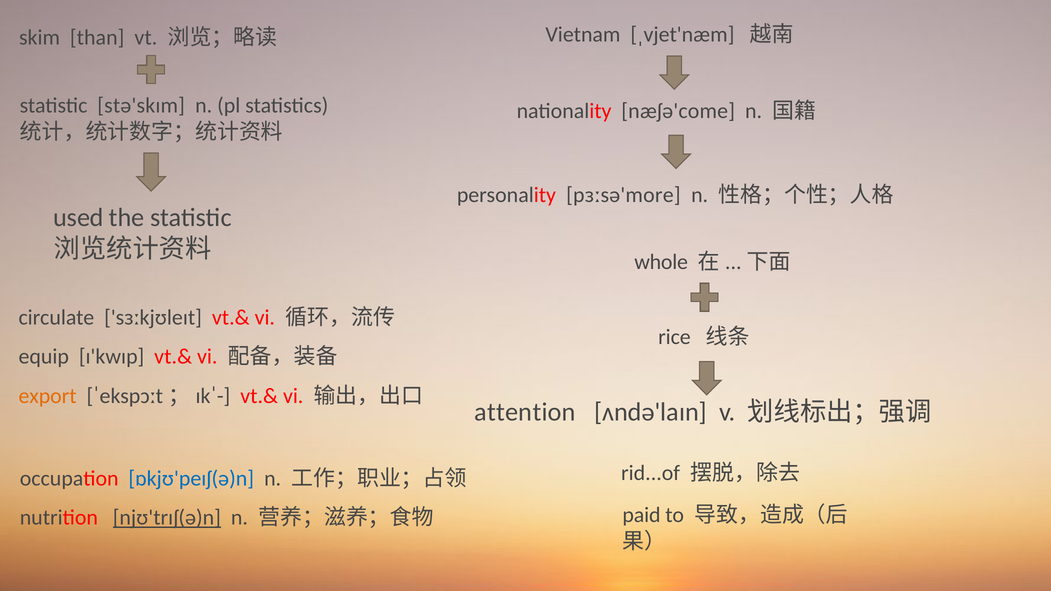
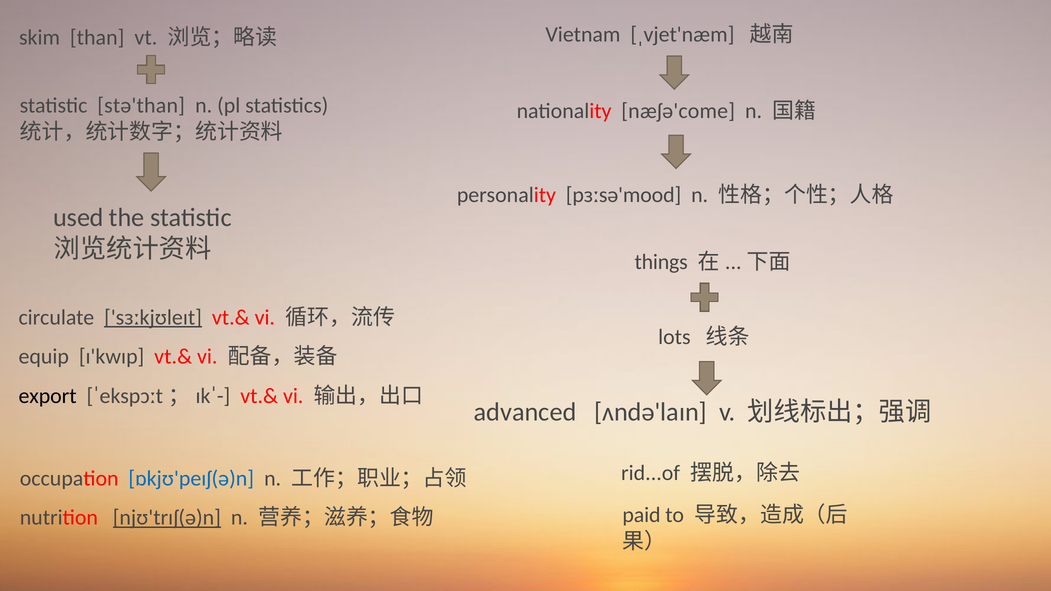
stə'skɪm: stə'skɪm -> stə'than (141, 106)
pɜːsə'more: pɜːsə'more -> pɜːsə'mood (624, 195)
whole: whole -> things (661, 262)
sɜːkjʊleɪt underline: none -> present (153, 317)
rice: rice -> lots (674, 337)
export colour: orange -> black (48, 396)
attention: attention -> advanced (525, 412)
